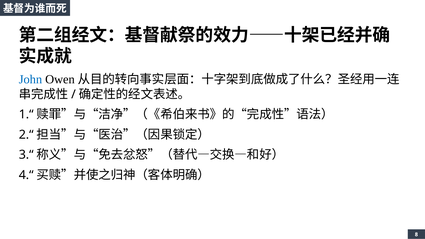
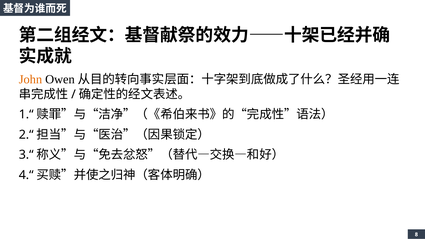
John colour: blue -> orange (30, 79)
